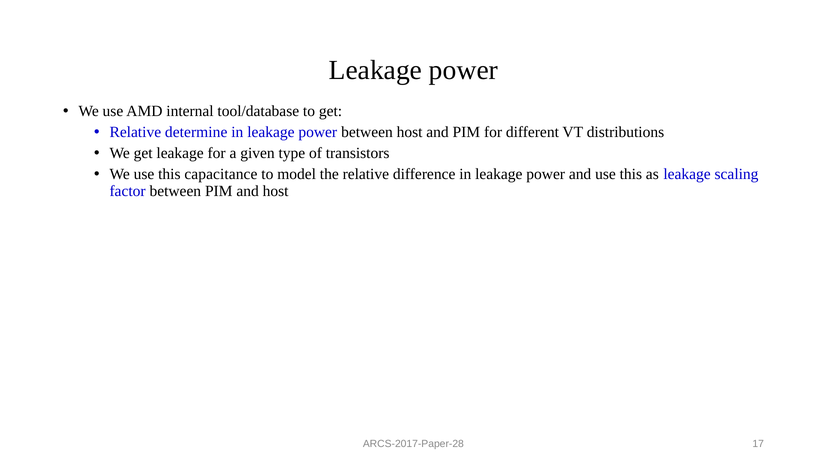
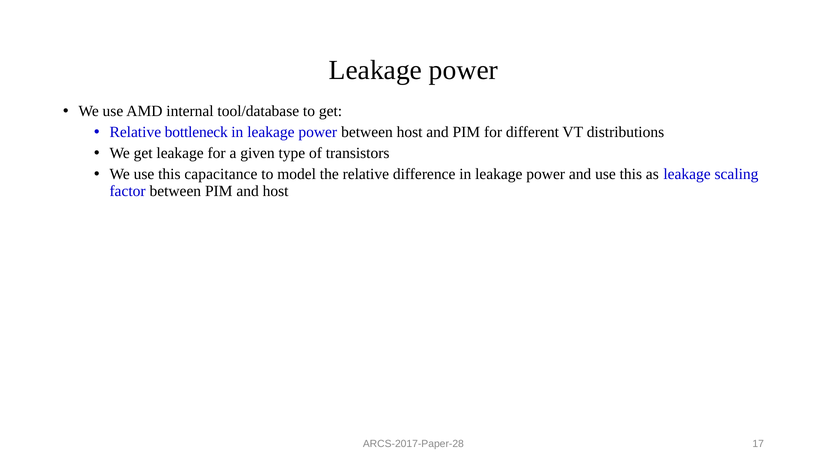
determine: determine -> bottleneck (196, 132)
